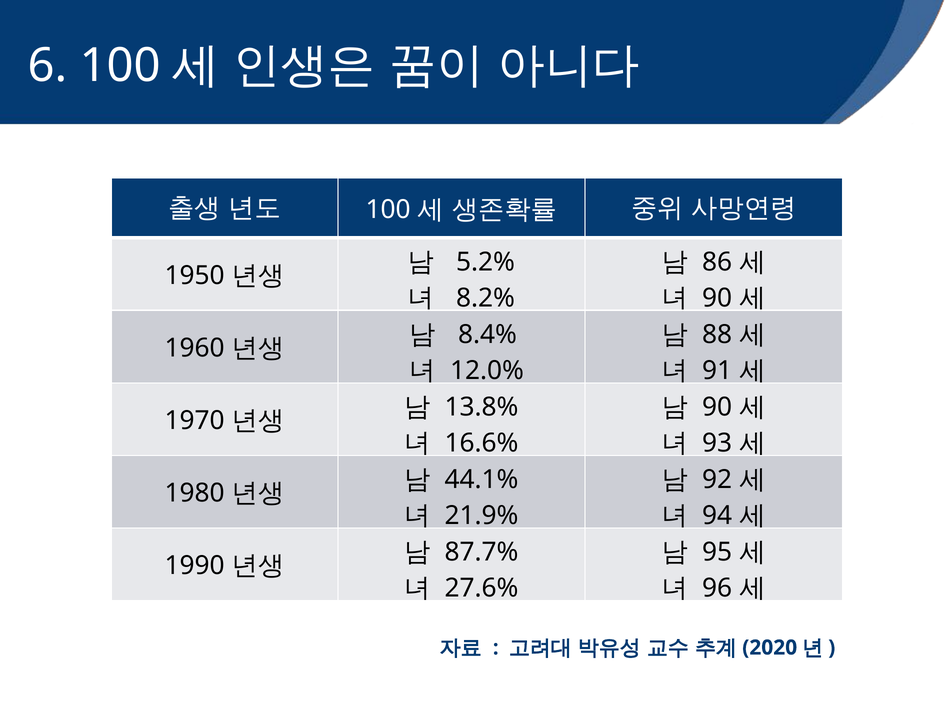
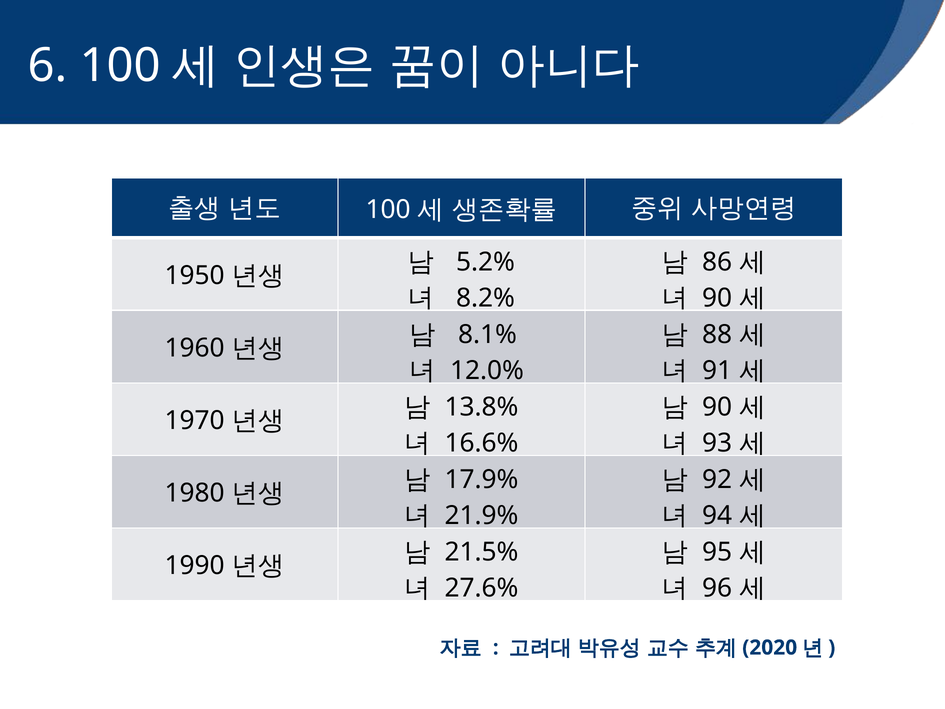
8.4%: 8.4% -> 8.1% (488, 334)
44.1%: 44.1% -> 17.9% (482, 479)
87.7%: 87.7% -> 21.5% (482, 552)
